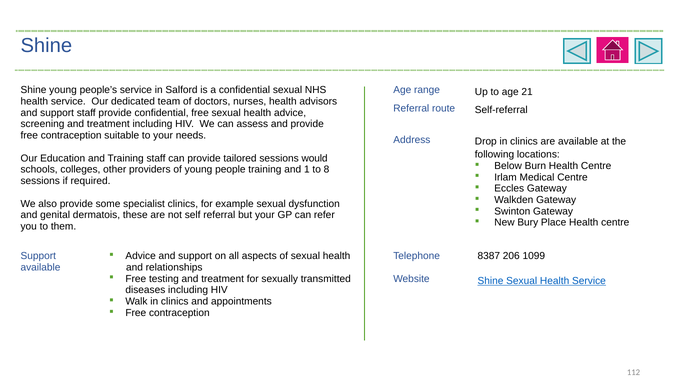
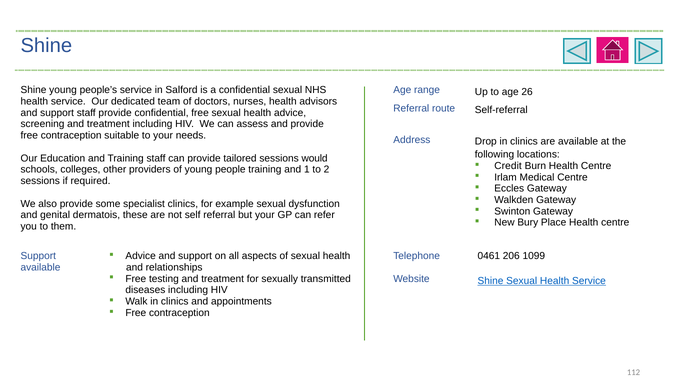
21: 21 -> 26 (527, 92)
Below: Below -> Credit (508, 166)
8: 8 -> 2 (326, 170)
8387: 8387 -> 0461 (489, 256)
